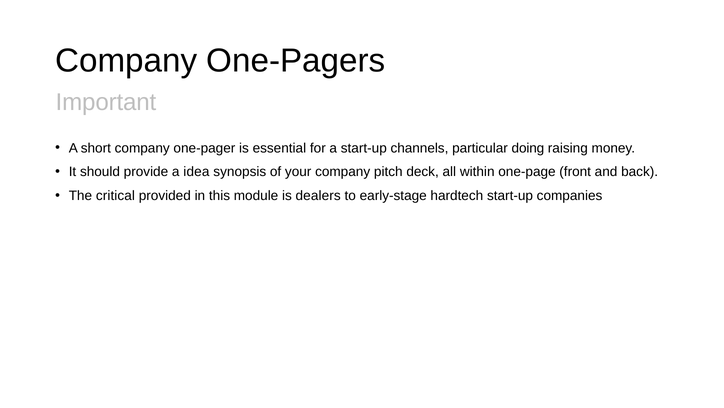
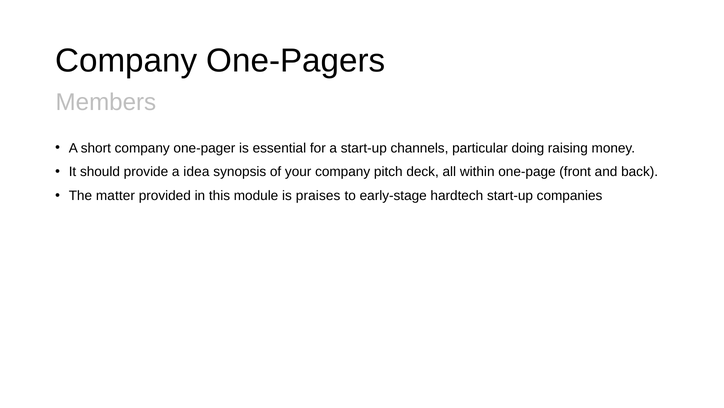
Important: Important -> Members (106, 102)
critical: critical -> matter (115, 195)
dealers: dealers -> praises (318, 195)
